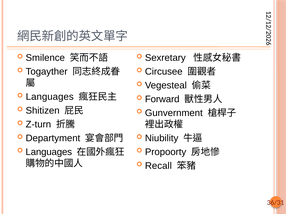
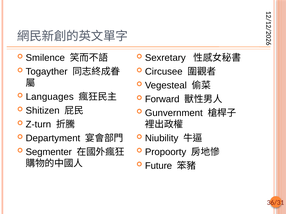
Languages: Languages -> Segmenter (49, 152)
Recall: Recall -> Future (158, 166)
